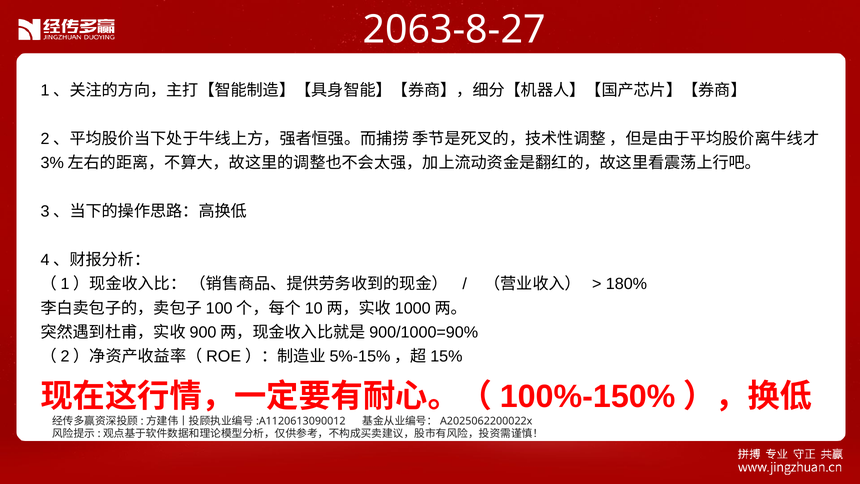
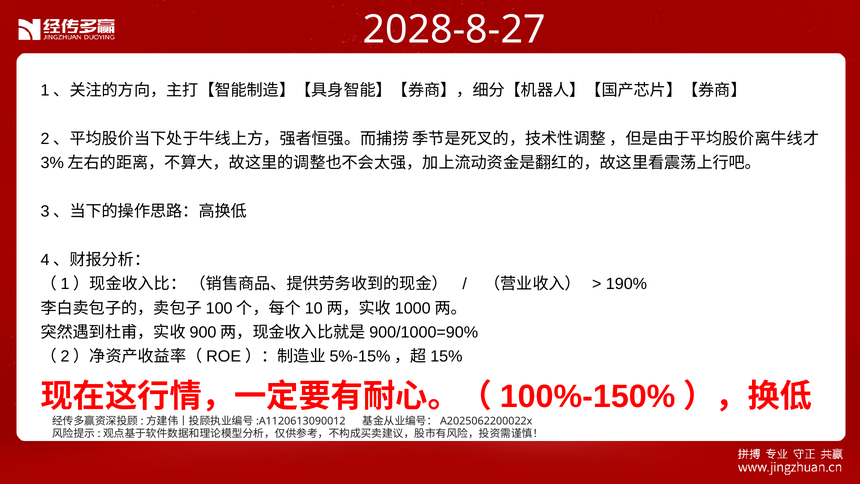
2063-8-27: 2063-8-27 -> 2028-8-27 (454, 30)
180%: 180% -> 190% (626, 284)
